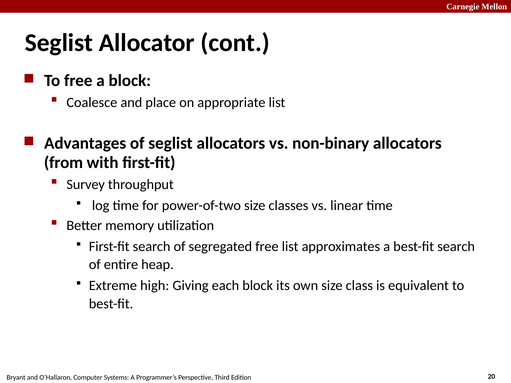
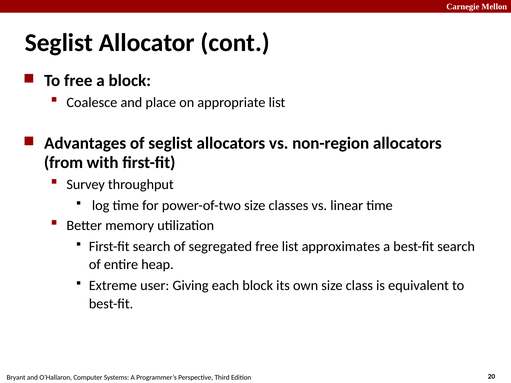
non-binary: non-binary -> non-region (331, 143)
high: high -> user (155, 286)
